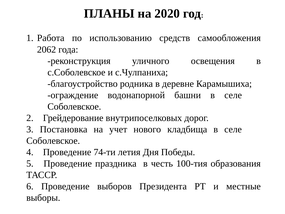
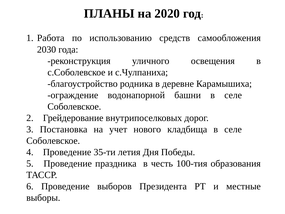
2062: 2062 -> 2030 (47, 49)
74-ти: 74-ти -> 35-ти (105, 152)
